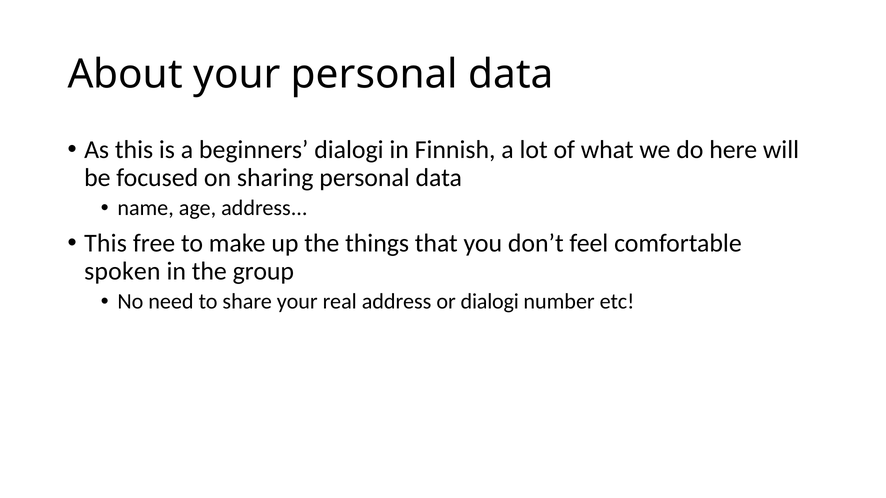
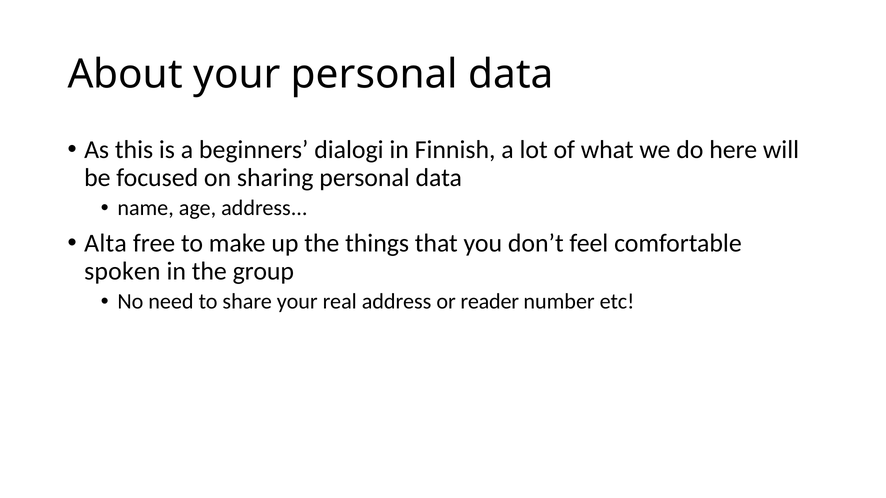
This: This -> Alta (106, 243)
or dialogi: dialogi -> reader (490, 302)
